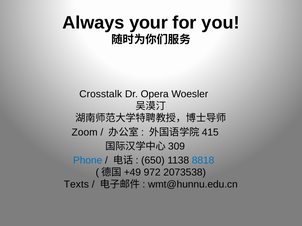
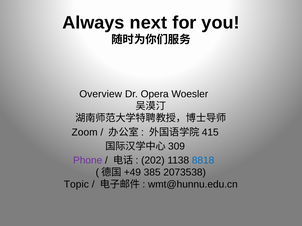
your: your -> next (148, 23)
Crosstalk: Crosstalk -> Overview (101, 94)
Phone colour: blue -> purple (88, 161)
650: 650 -> 202 (153, 161)
972: 972 -> 385 (152, 173)
Texts: Texts -> Topic (76, 185)
